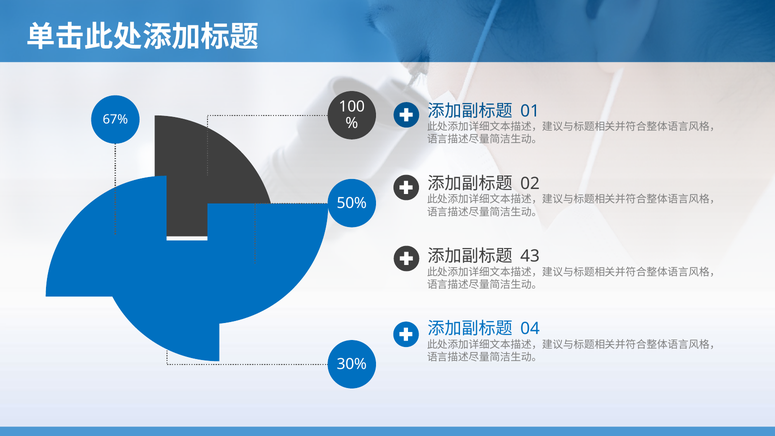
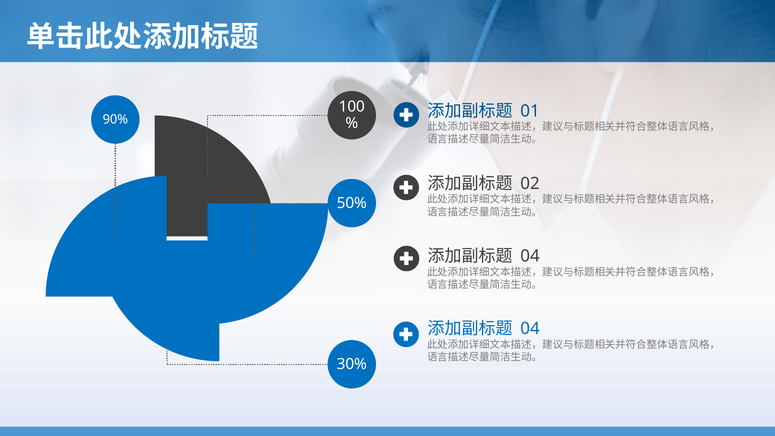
67%: 67% -> 90% (115, 119)
43: 43 -> 04 (530, 256)
